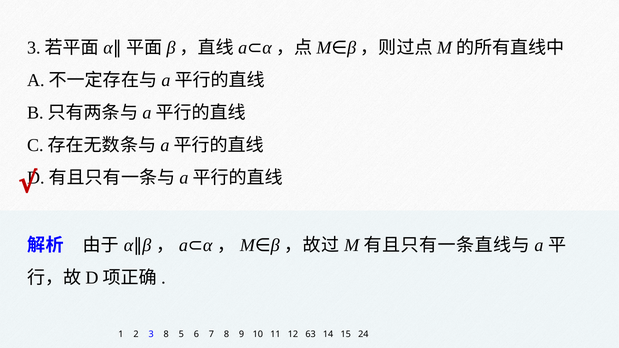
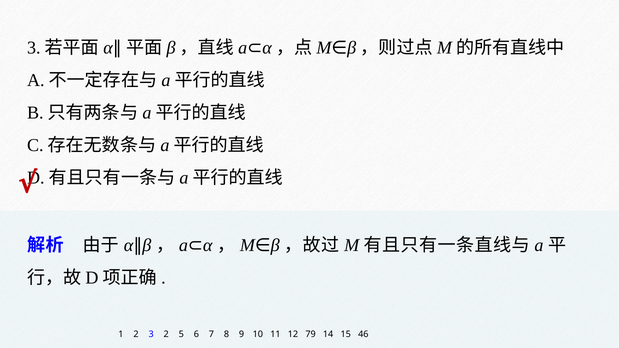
3 8: 8 -> 2 (166, 335)
63: 63 -> 79 (311, 335)
24: 24 -> 46 (363, 335)
